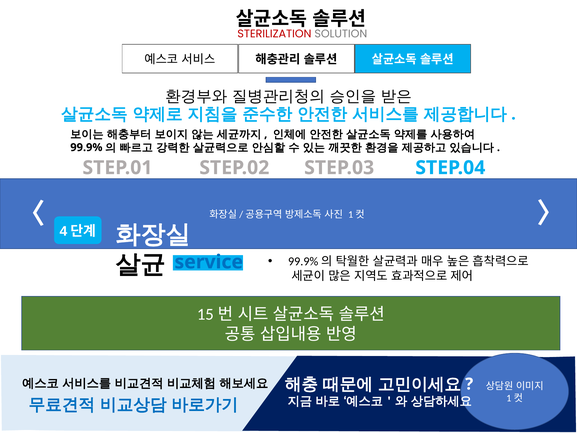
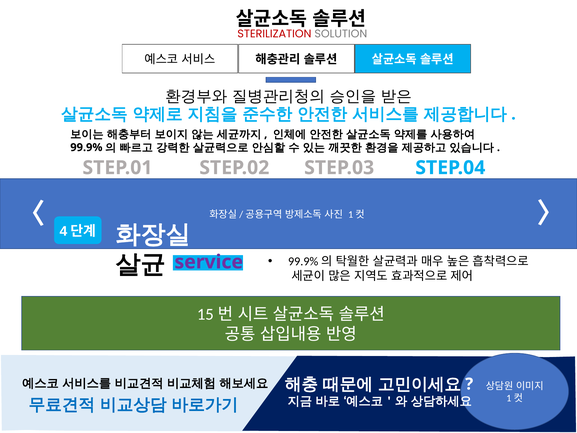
service colour: blue -> purple (209, 262)
